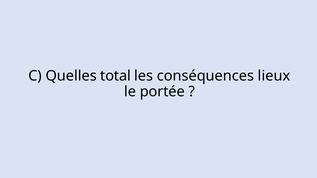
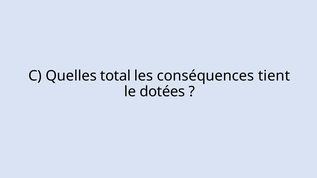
lieux: lieux -> tient (274, 76)
portée: portée -> dotées (162, 92)
